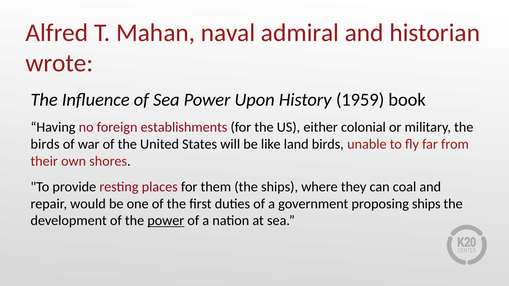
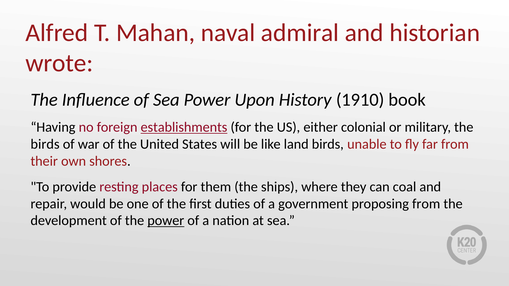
1959: 1959 -> 1910 (360, 100)
establishments underline: none -> present (184, 127)
proposing ships: ships -> from (426, 204)
